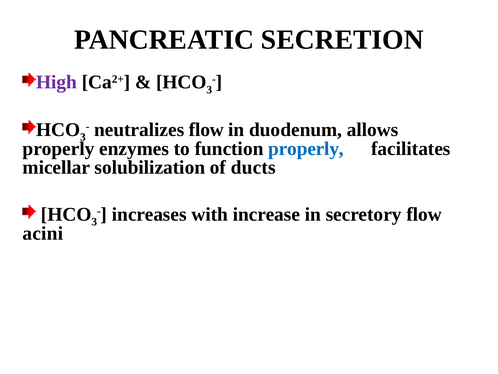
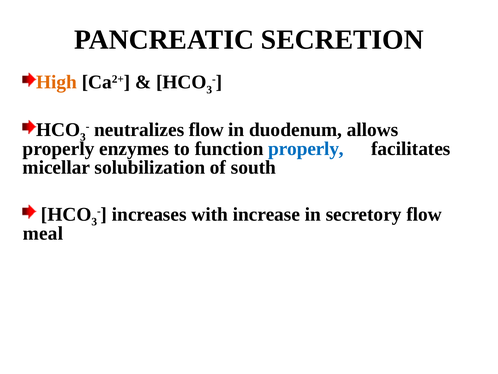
High colour: purple -> orange (57, 82)
ducts: ducts -> south (253, 167)
acini: acini -> meal (43, 233)
